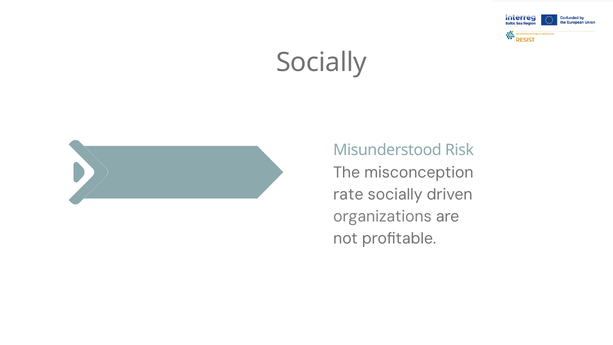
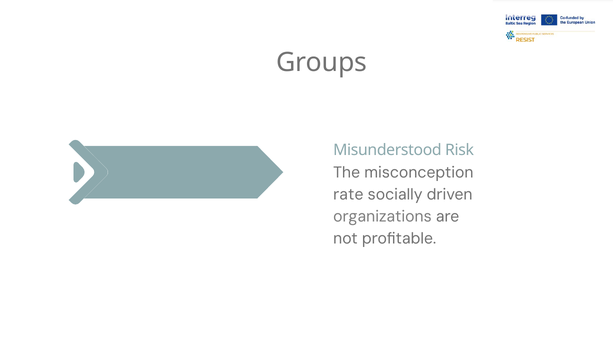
Socially: Socially -> Groups (321, 63)
